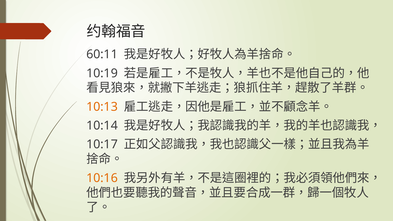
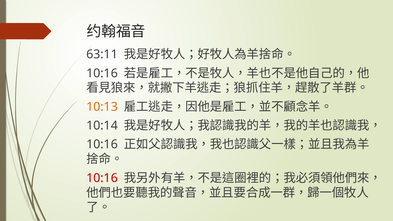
60:11: 60:11 -> 63:11 (102, 54)
10:19: 10:19 -> 10:16 (102, 73)
10:17: 10:17 -> 10:16 (102, 144)
10:16 colour: orange -> red (102, 178)
